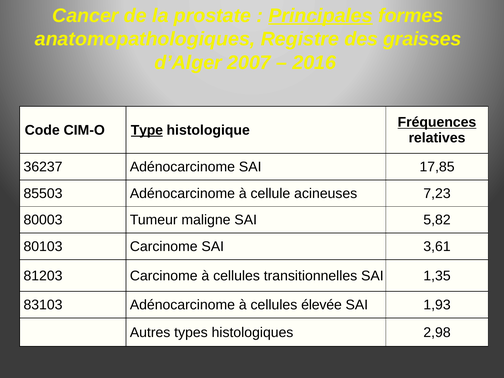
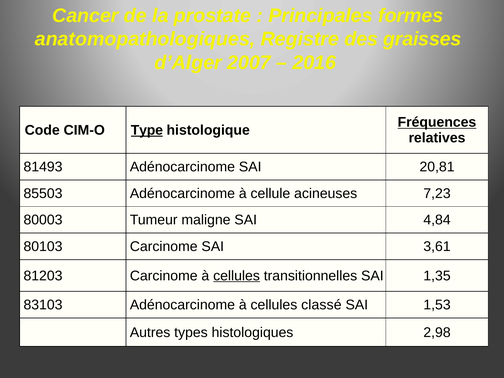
Principales underline: present -> none (321, 16)
36237: 36237 -> 81493 (43, 167)
17,85: 17,85 -> 20,81 (437, 167)
5,82: 5,82 -> 4,84 (437, 220)
cellules underline: none -> present (237, 276)
élevée: élevée -> classé (321, 305)
1,93: 1,93 -> 1,53 (437, 305)
